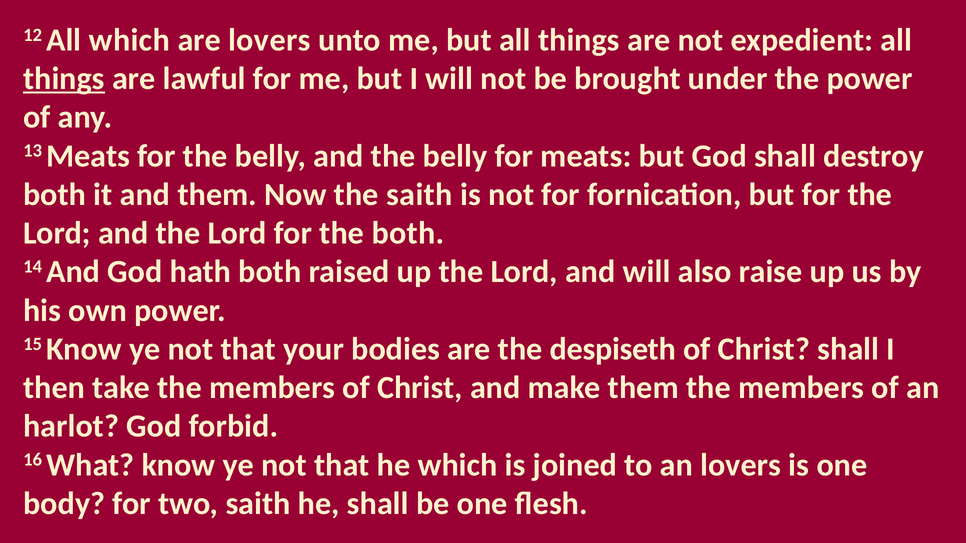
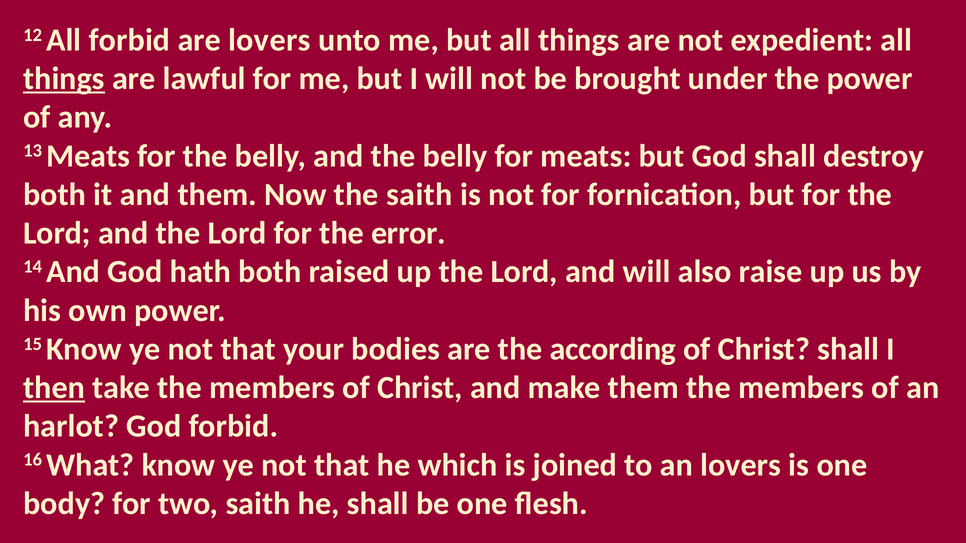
All which: which -> forbid (129, 40)
the both: both -> error (408, 233)
despiseth: despiseth -> according (613, 349)
then underline: none -> present (54, 388)
